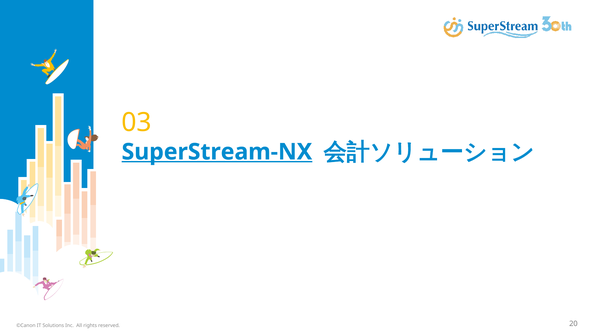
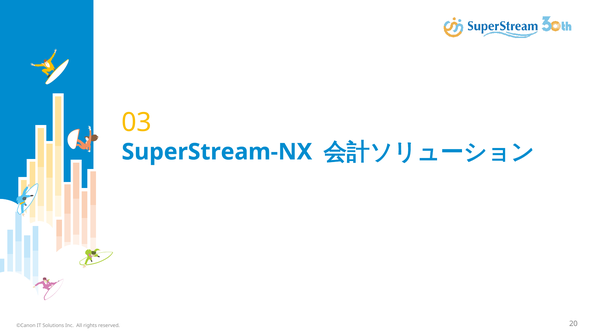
SuperStream-NX underline: present -> none (217, 152)
